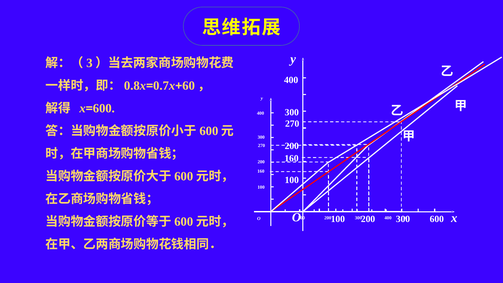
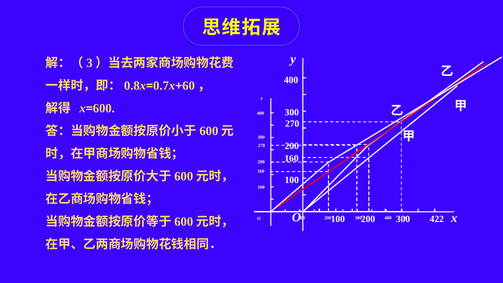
600: 600 -> 422 (437, 219)
